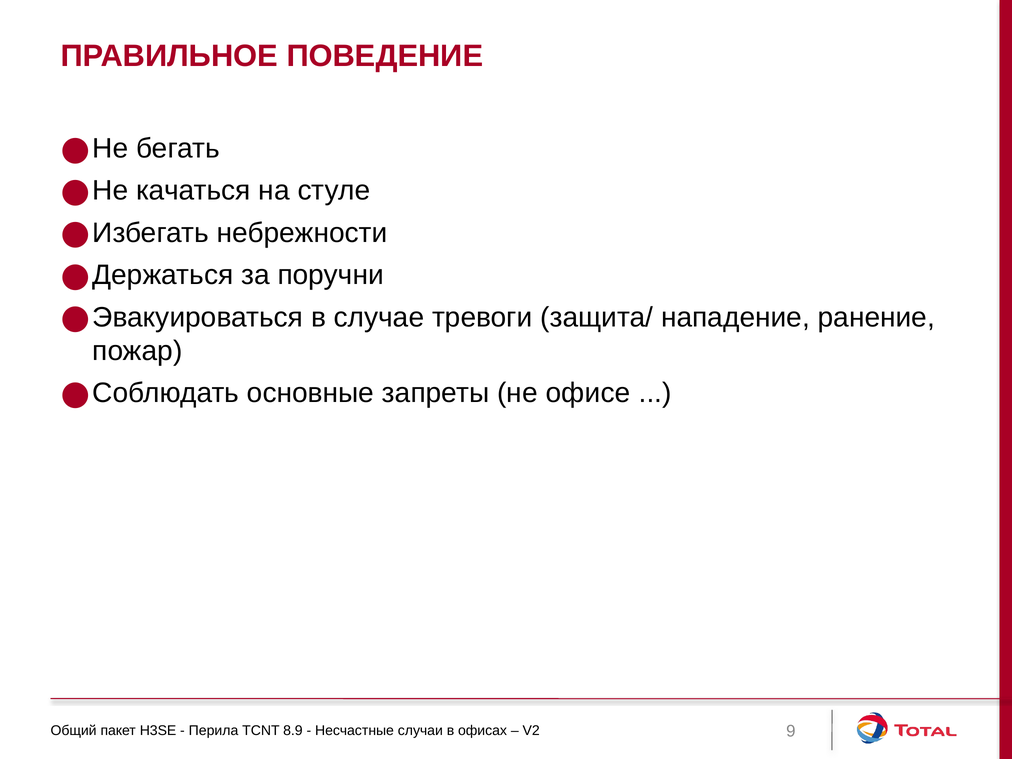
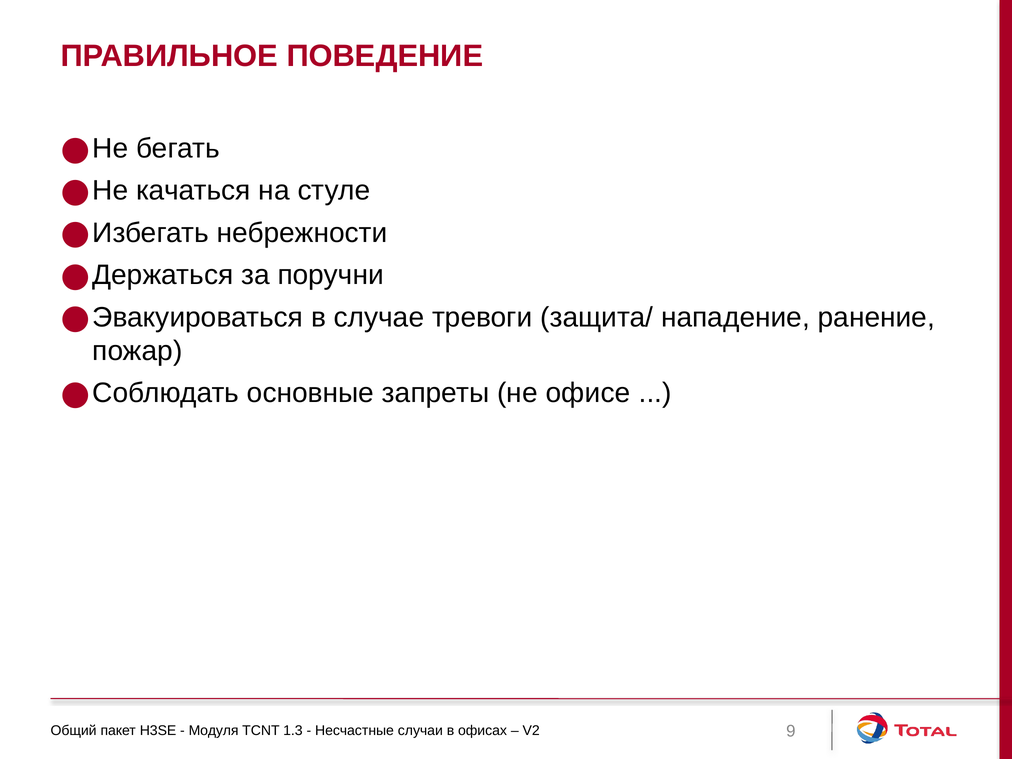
Перила: Перила -> Модуля (214, 731)
8.9: 8.9 -> 1.3 (293, 731)
